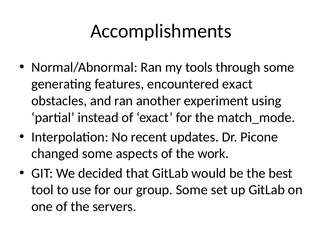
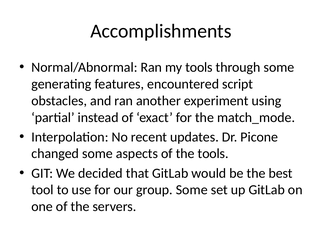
encountered exact: exact -> script (238, 84)
the work: work -> tools (213, 153)
